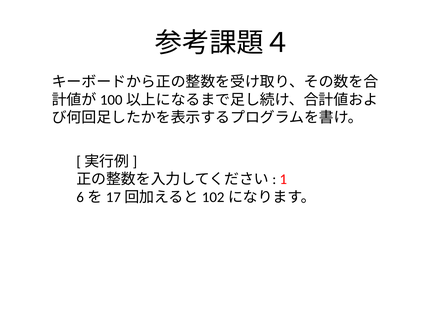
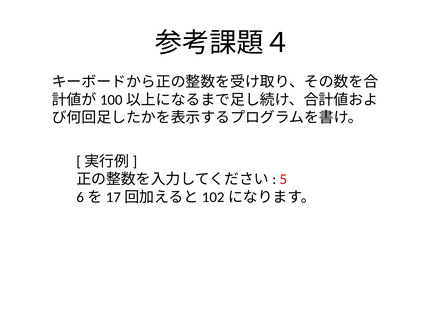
1: 1 -> 5 (283, 180)
